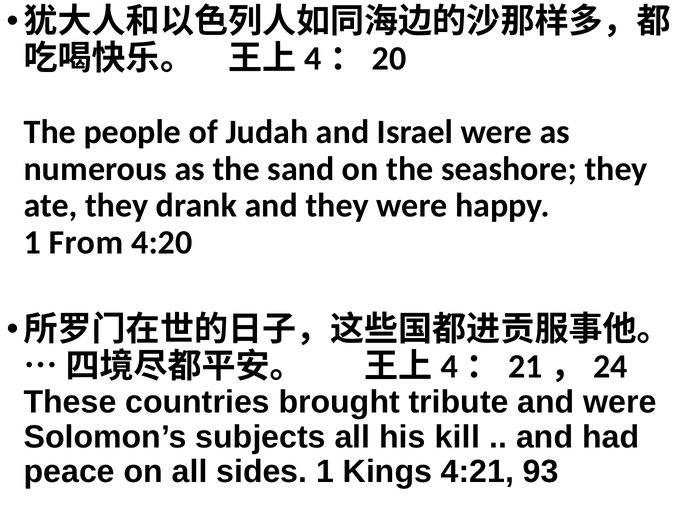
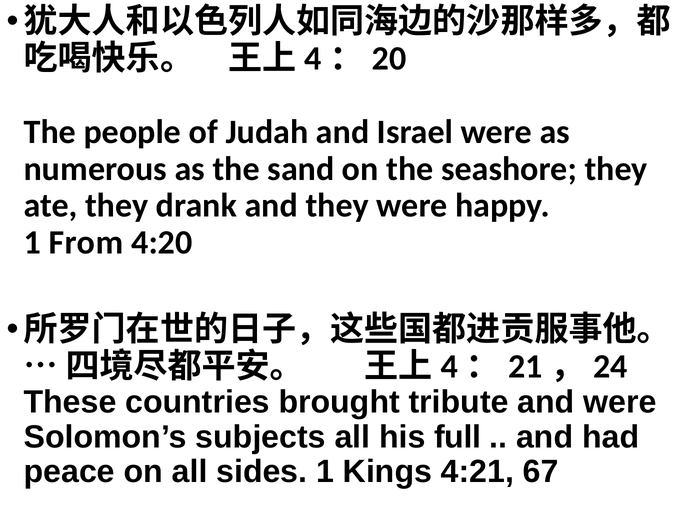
kill: kill -> full (458, 437)
93: 93 -> 67 (541, 471)
